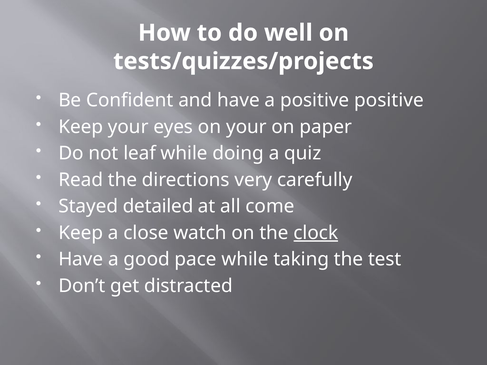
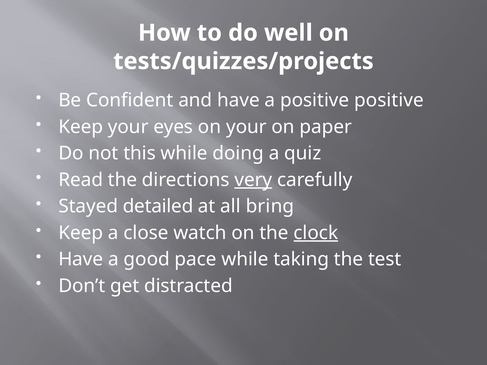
leaf: leaf -> this (140, 153)
very underline: none -> present (253, 180)
come: come -> bring (270, 206)
